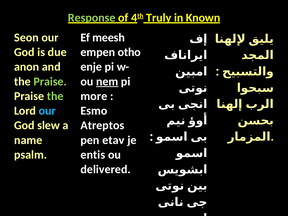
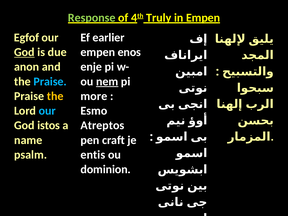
in Known: Known -> Empen (203, 18)
Seon: Seon -> Egfof (26, 38)
meesh: meesh -> earlier (109, 38)
God underline: none -> present (24, 52)
otho: otho -> enos (129, 52)
Praise colour: light green -> light blue (50, 81)
the colour: light green -> yellow (55, 96)
slew: slew -> istos (49, 125)
etav: etav -> craft (113, 140)
delivered: delivered -> dominion (106, 169)
